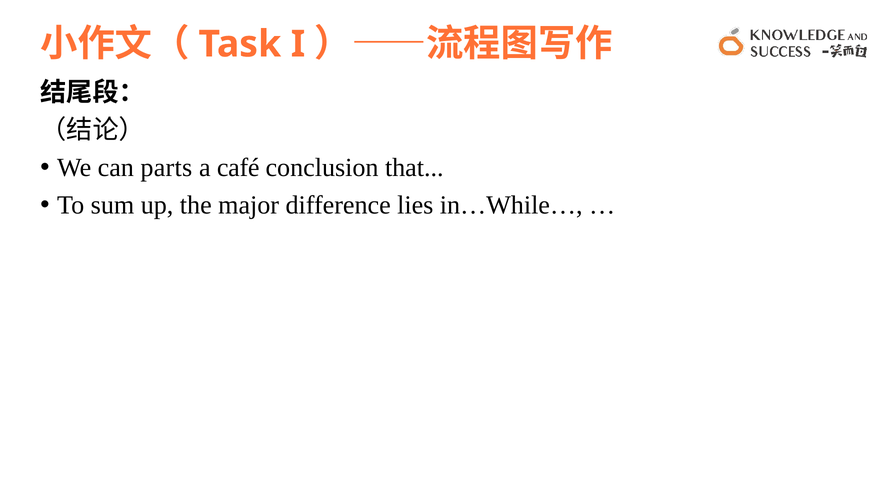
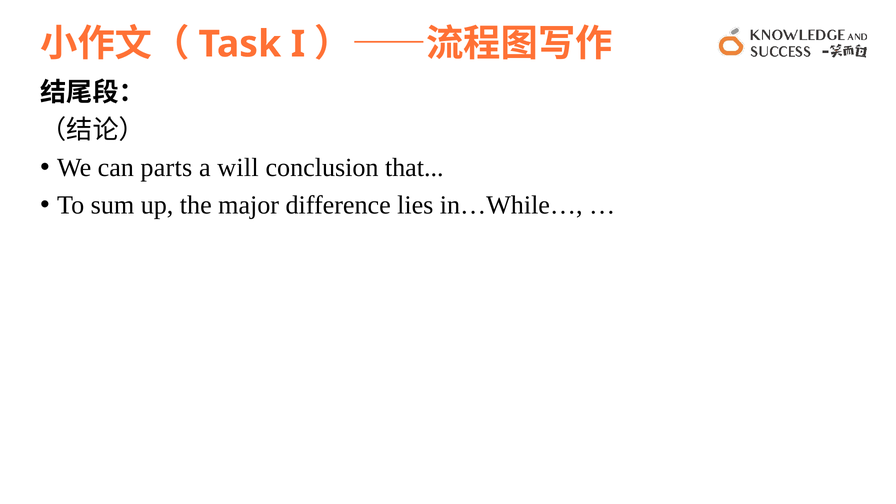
café: café -> will (238, 168)
